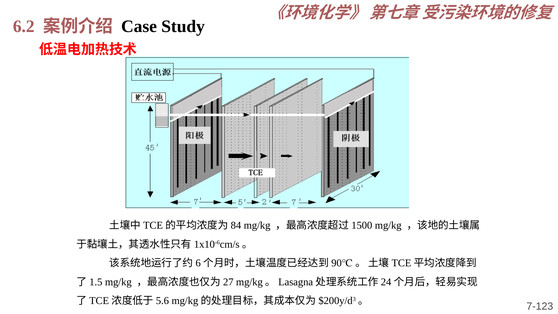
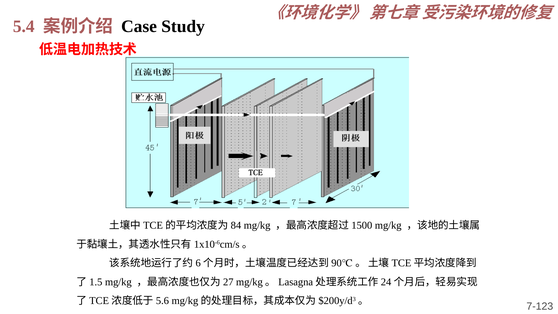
6.2: 6.2 -> 5.4 (24, 26)
